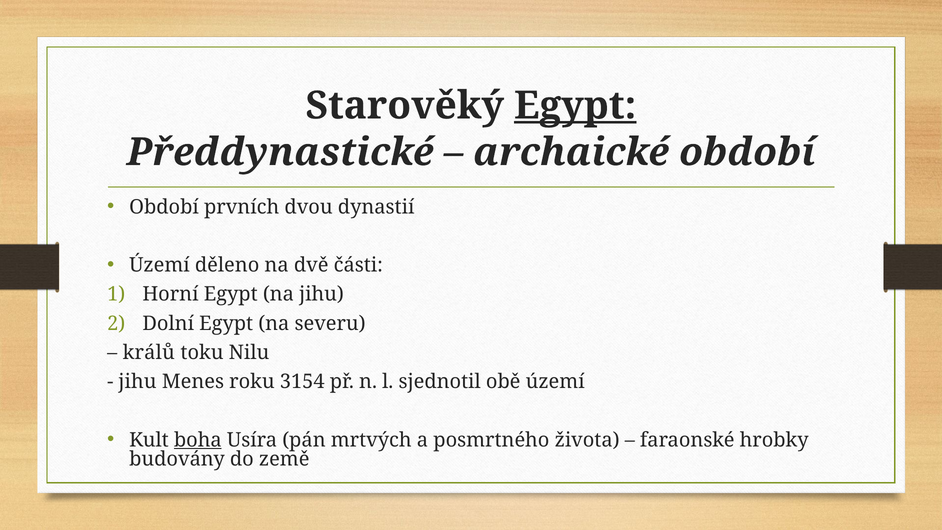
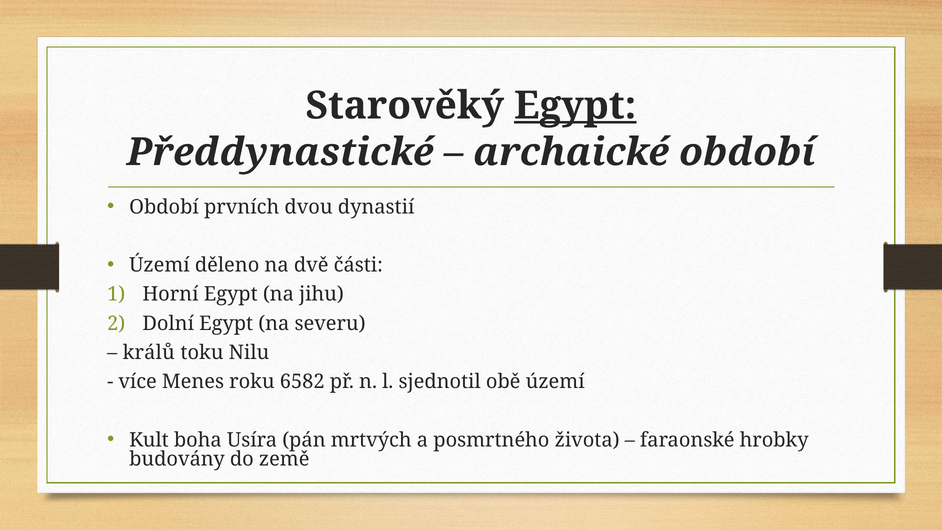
jihu: jihu -> více (138, 382)
3154: 3154 -> 6582 (302, 382)
boha underline: present -> none (198, 440)
